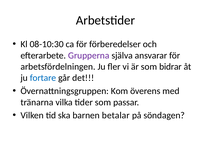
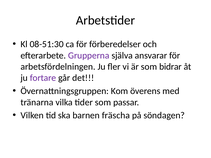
08-10:30: 08-10:30 -> 08-51:30 (47, 44)
fortare colour: blue -> purple (43, 78)
betalar: betalar -> fräscha (116, 116)
